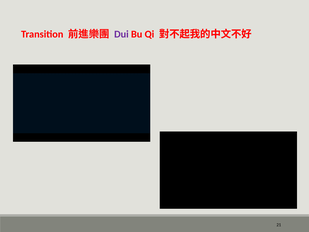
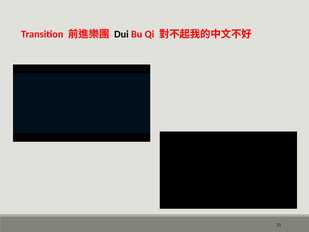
Dui colour: purple -> black (121, 34)
